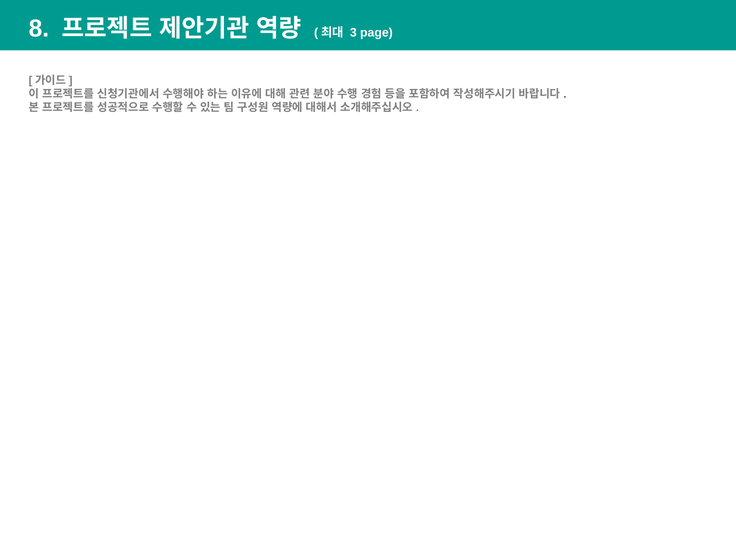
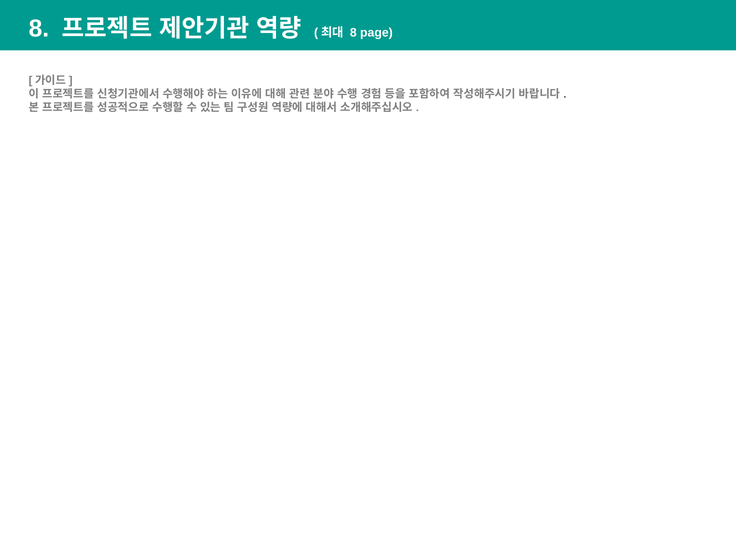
3: 3 -> 8 (353, 33)
